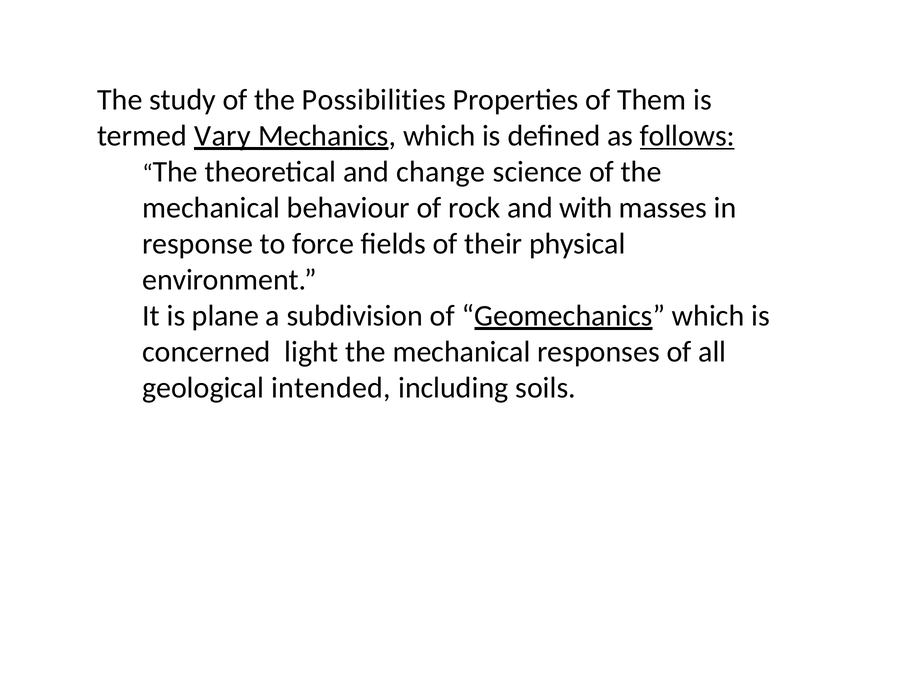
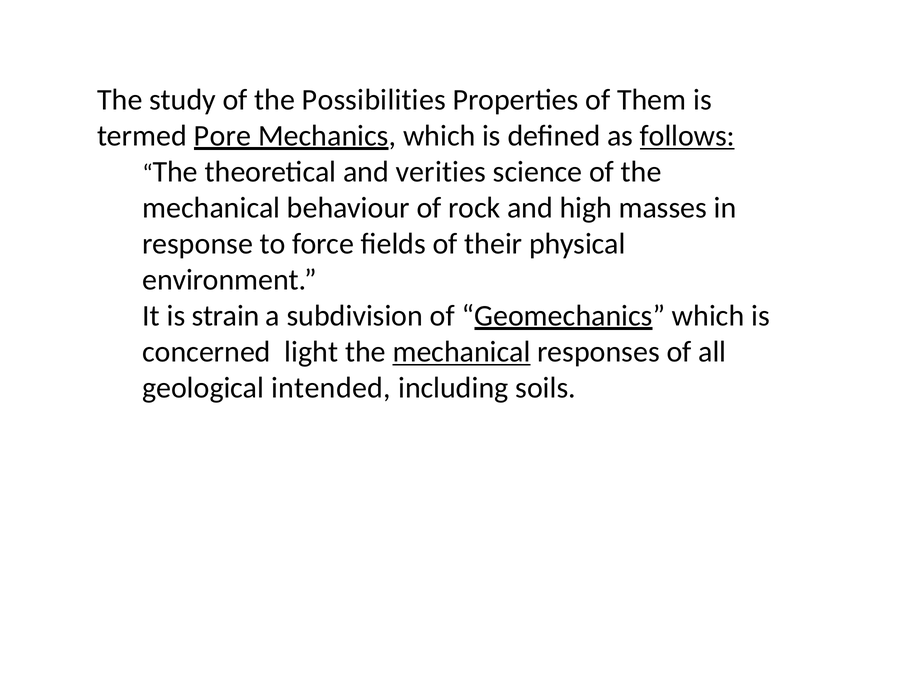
Vary: Vary -> Pore (223, 136)
change: change -> verities (441, 172)
with: with -> high (586, 208)
plane: plane -> strain (226, 316)
mechanical underline: none -> present (462, 352)
